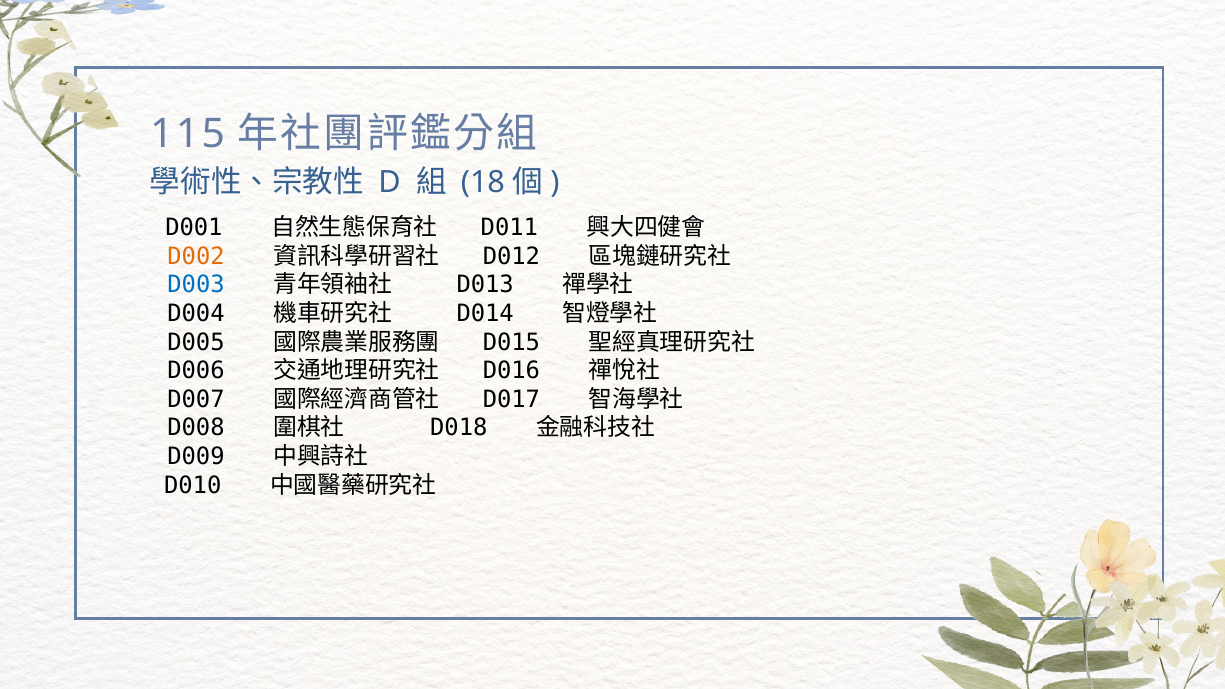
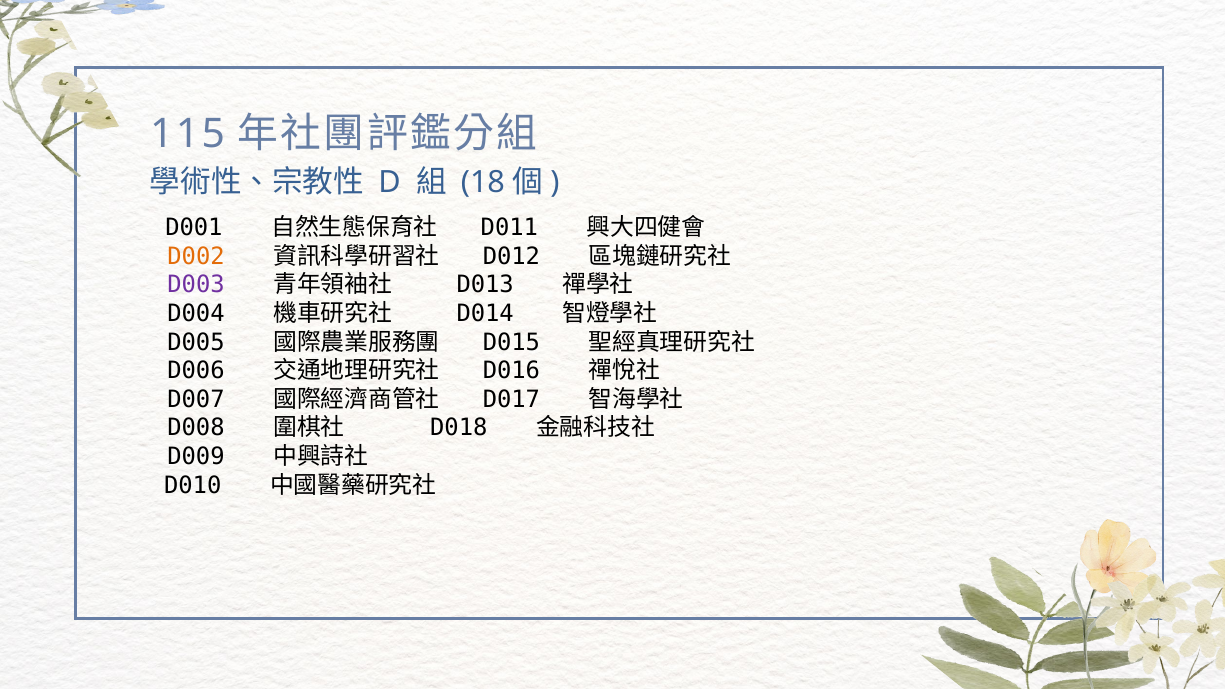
D003 colour: blue -> purple (196, 285)
